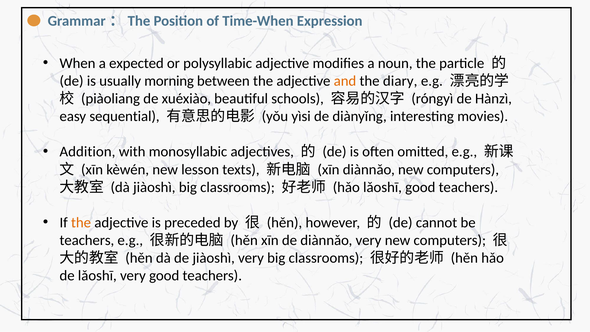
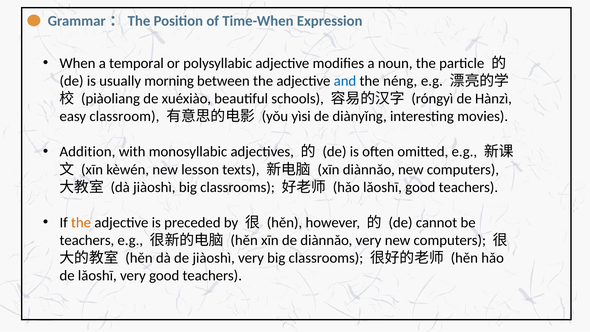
expected: expected -> temporal (136, 63)
and colour: orange -> blue (345, 81)
diary: diary -> néng (400, 81)
sequential: sequential -> classroom (124, 116)
